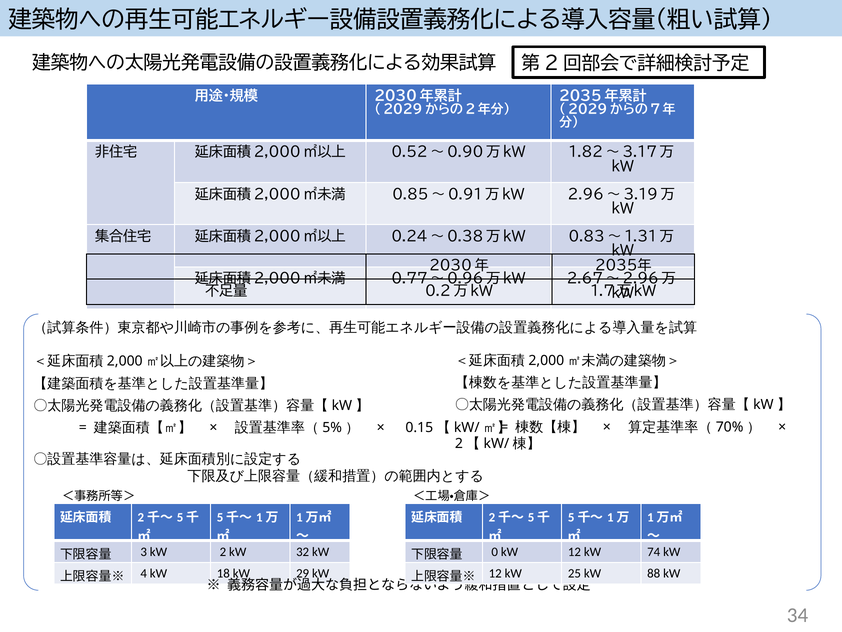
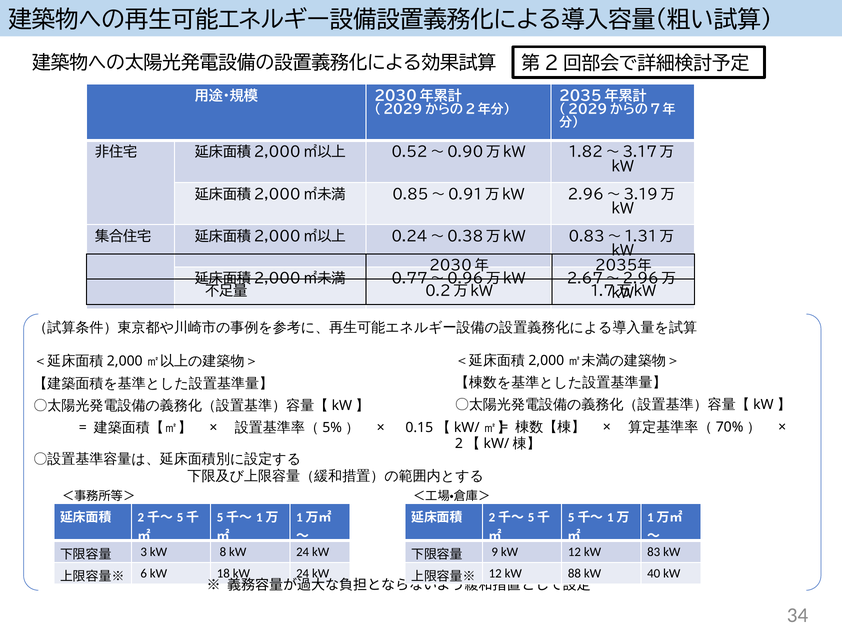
2: 2 -> 8 (223, 551)
32: 32 -> 24 (303, 551)
0: 0 -> 9 (495, 551)
74: 74 -> 83 (654, 551)
4: 4 -> 6 (144, 573)
18 kW 29: 29 -> 24 (303, 573)
25: 25 -> 88 (574, 573)
88: 88 -> 40 (654, 573)
